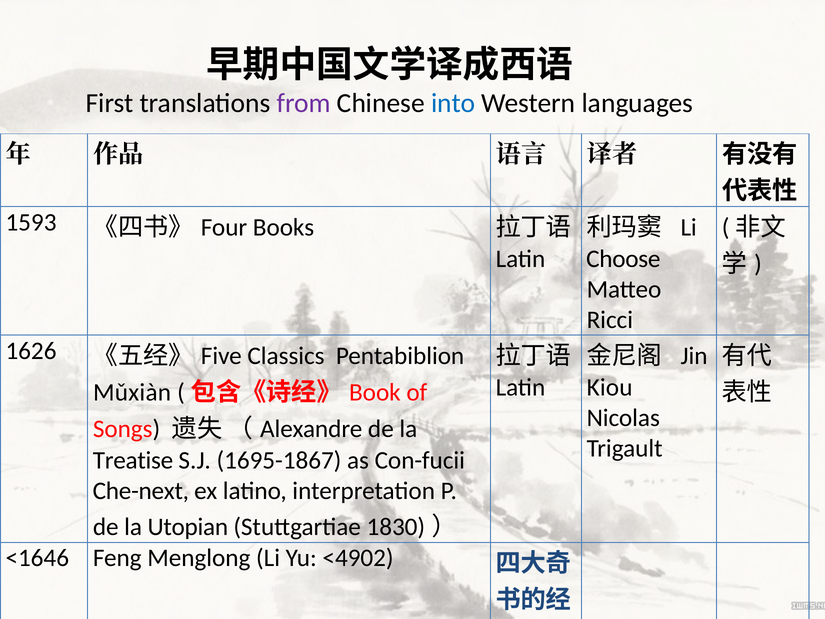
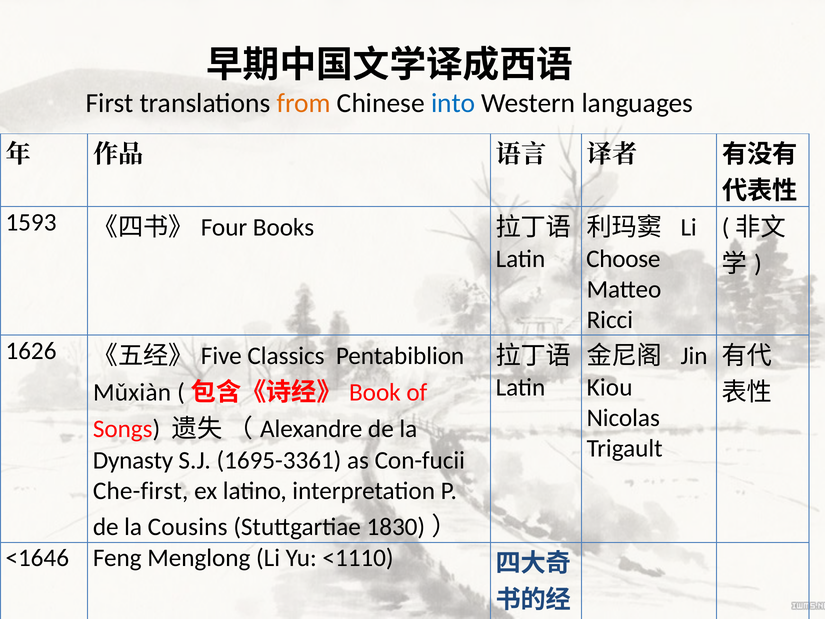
from colour: purple -> orange (304, 103)
Treatise: Treatise -> Dynasty (133, 460)
1695-1867: 1695-1867 -> 1695-3361 (279, 460)
Che-next: Che-next -> Che-first (141, 491)
Utopian: Utopian -> Cousins (188, 527)
<4902: <4902 -> <1110 (358, 558)
